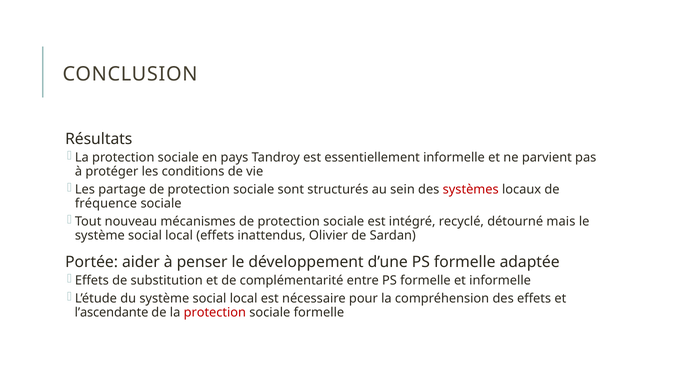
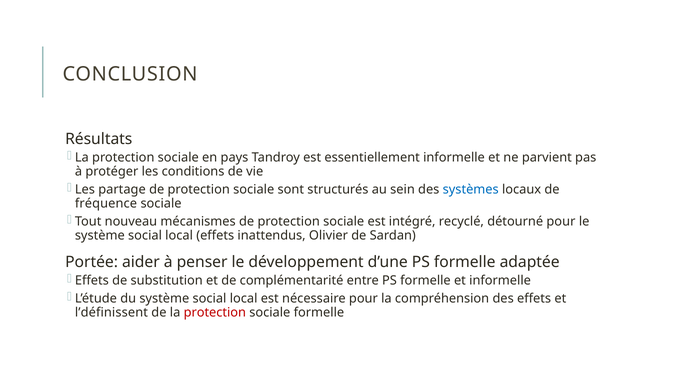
systèmes colour: red -> blue (471, 189)
détourné mais: mais -> pour (561, 221)
l’ascendante: l’ascendante -> l’définissent (111, 312)
